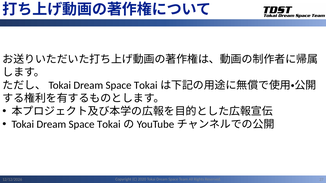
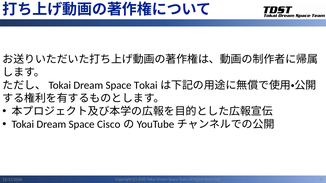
Tokai Dream Space Tokai: Tokai -> Cisco (109, 125)
